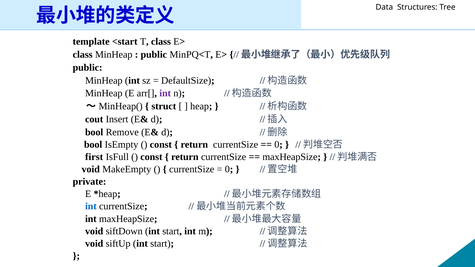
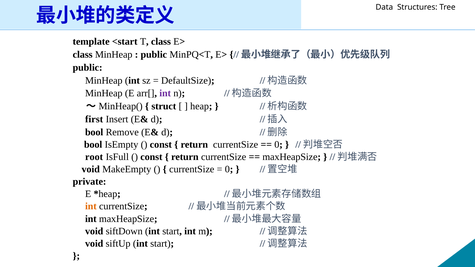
cout: cout -> first (94, 119)
first: first -> root (94, 157)
int colour: blue -> orange (91, 207)
